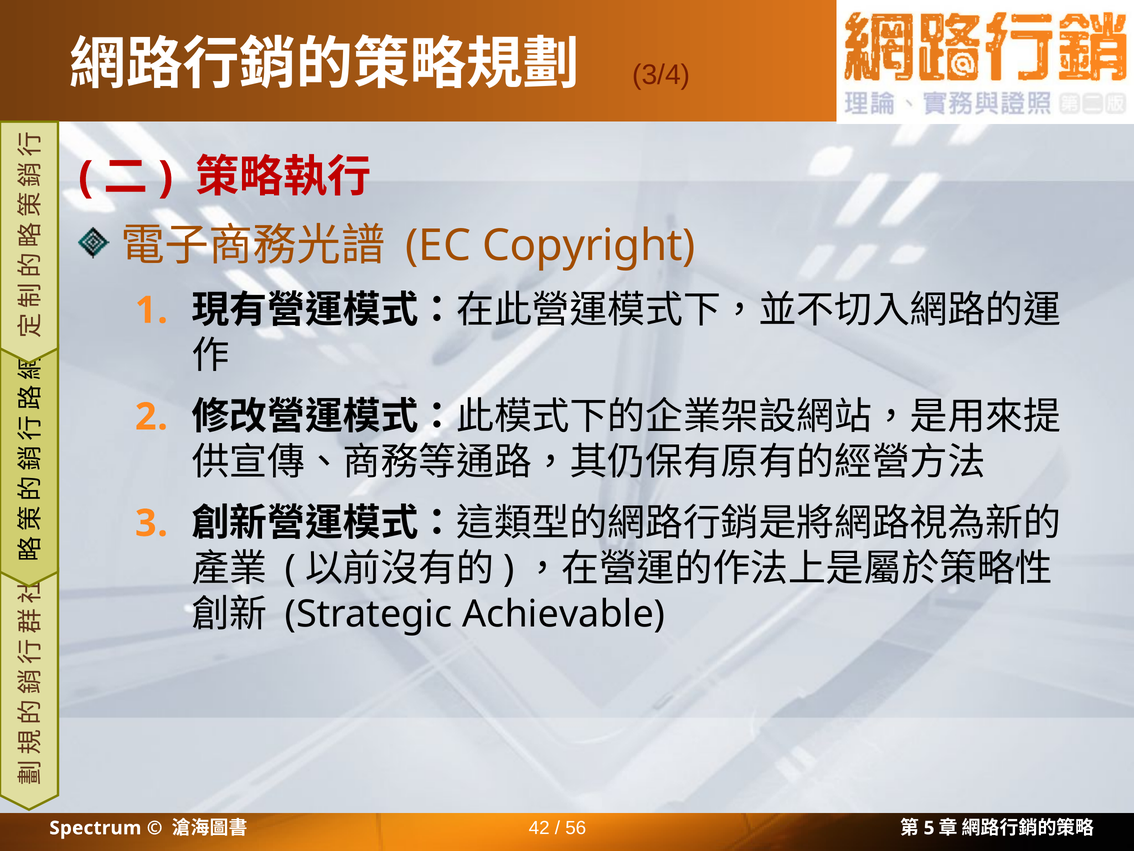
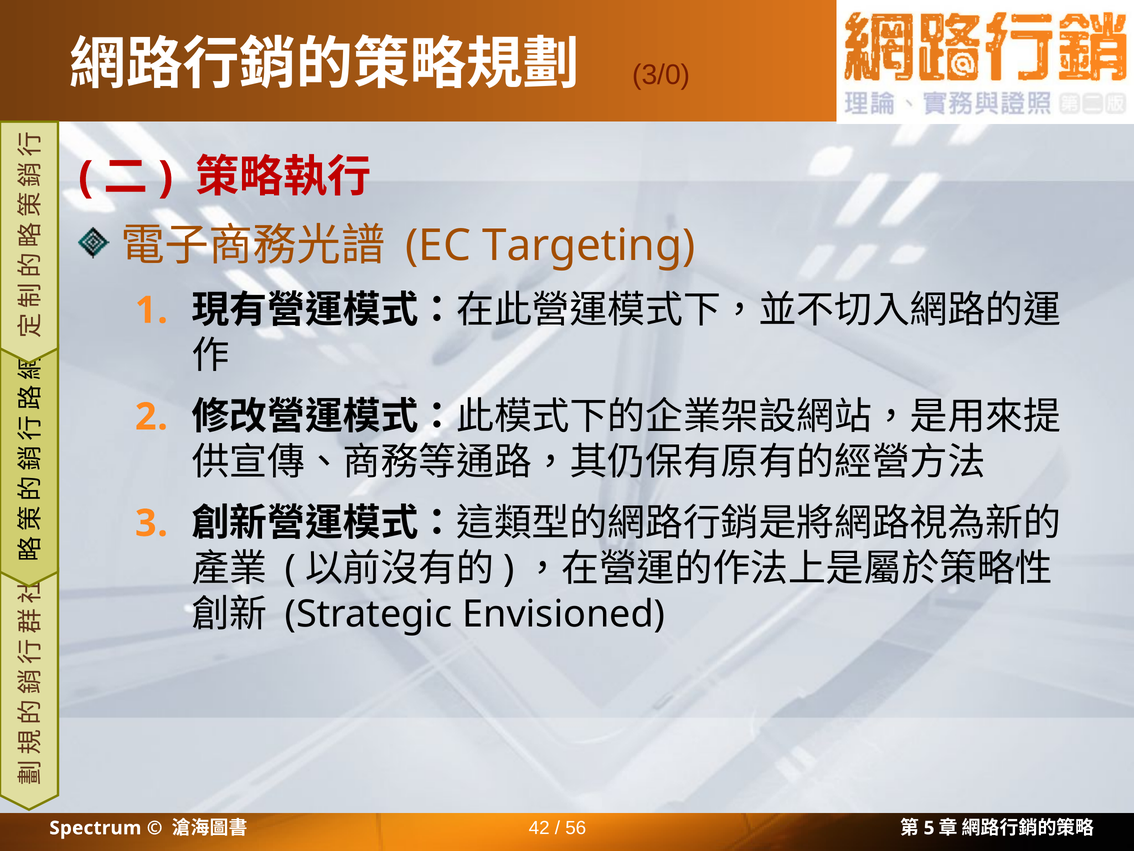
3/4: 3/4 -> 3/0 (661, 75)
Copyright: Copyright -> Targeting (589, 246)
Achievable: Achievable -> Envisioned (564, 614)
